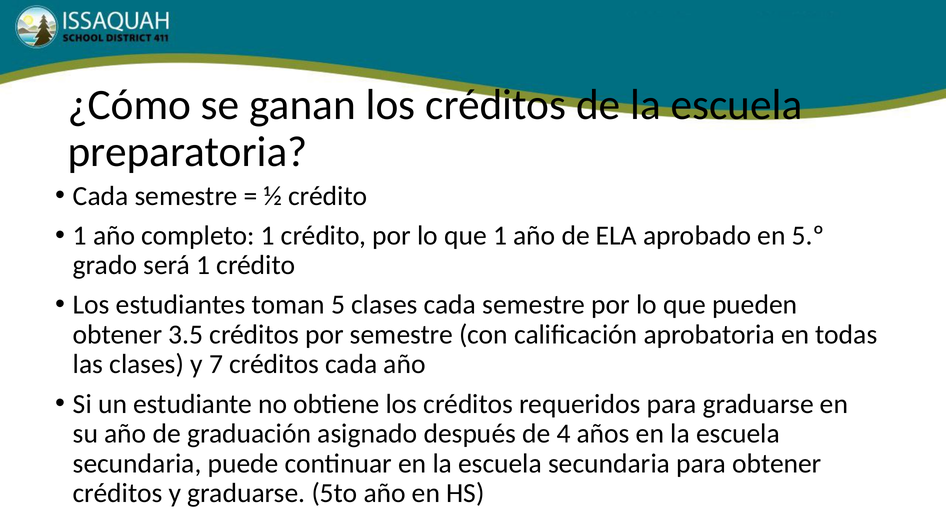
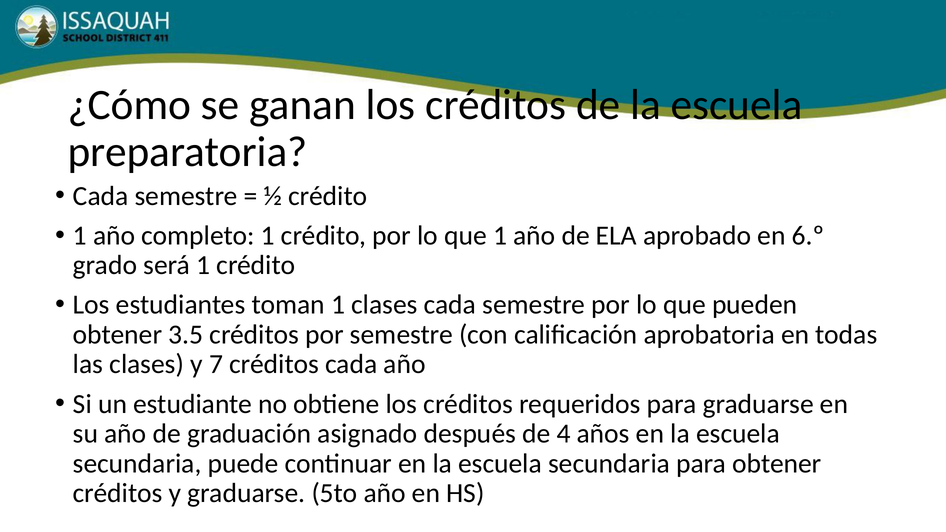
5.º: 5.º -> 6.º (808, 236)
toman 5: 5 -> 1 (338, 305)
